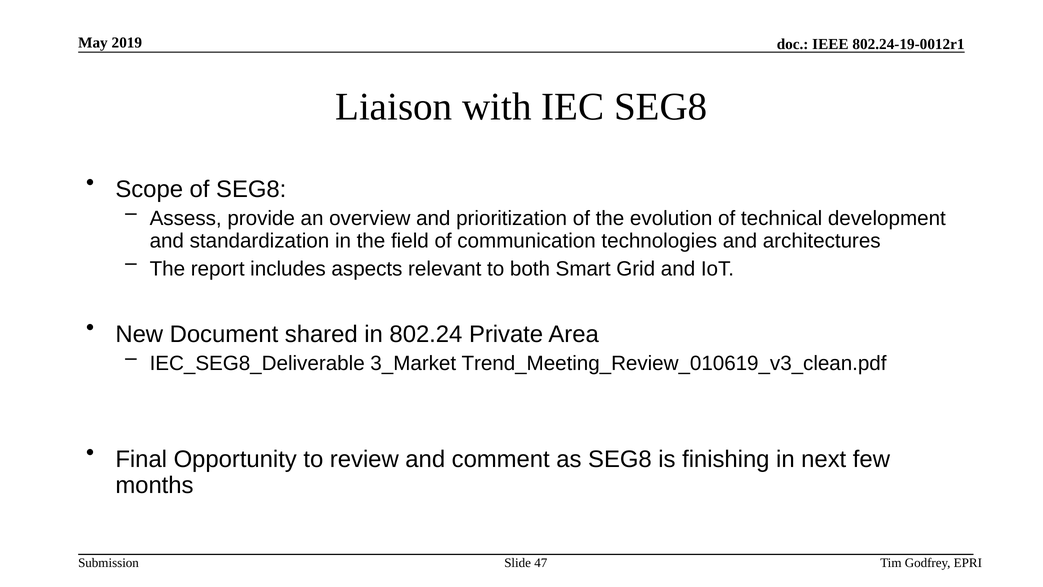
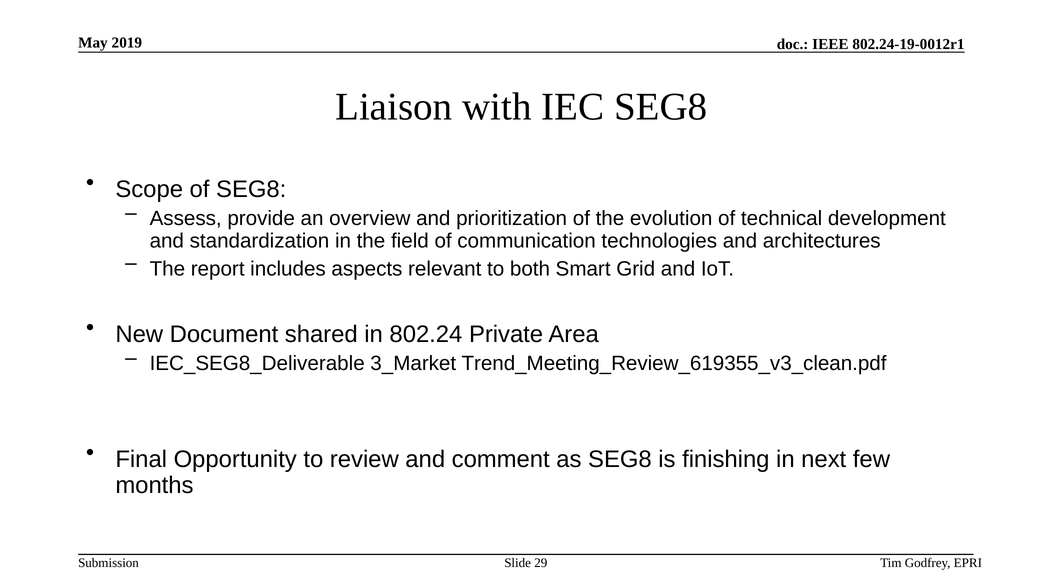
Trend_Meeting_Review_010619_v3_clean.pdf: Trend_Meeting_Review_010619_v3_clean.pdf -> Trend_Meeting_Review_619355_v3_clean.pdf (674, 363)
47: 47 -> 29 (541, 563)
